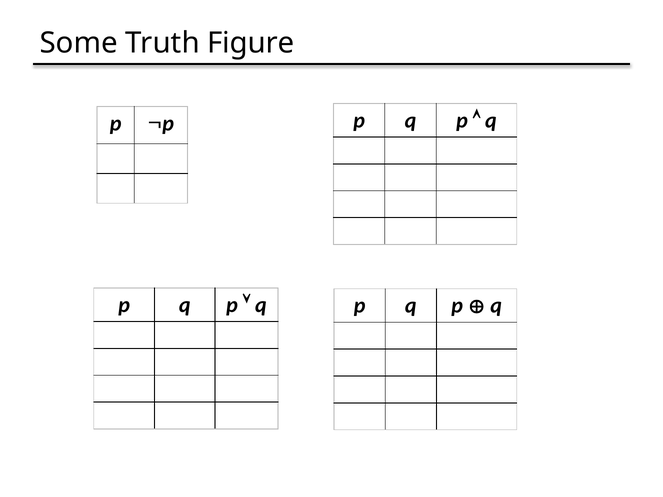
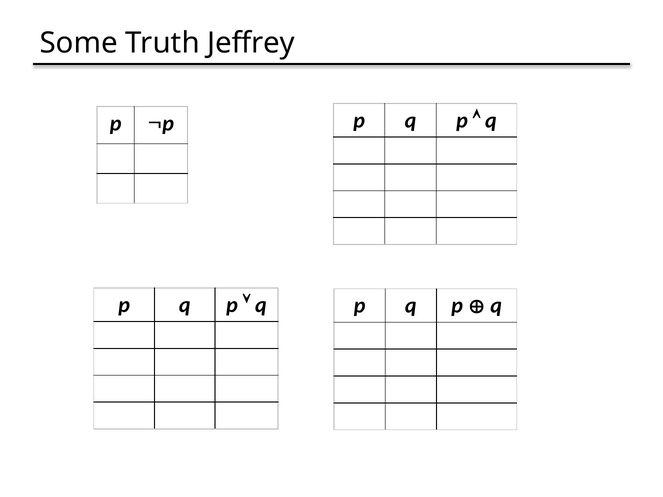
Figure: Figure -> Jeffrey (251, 43)
